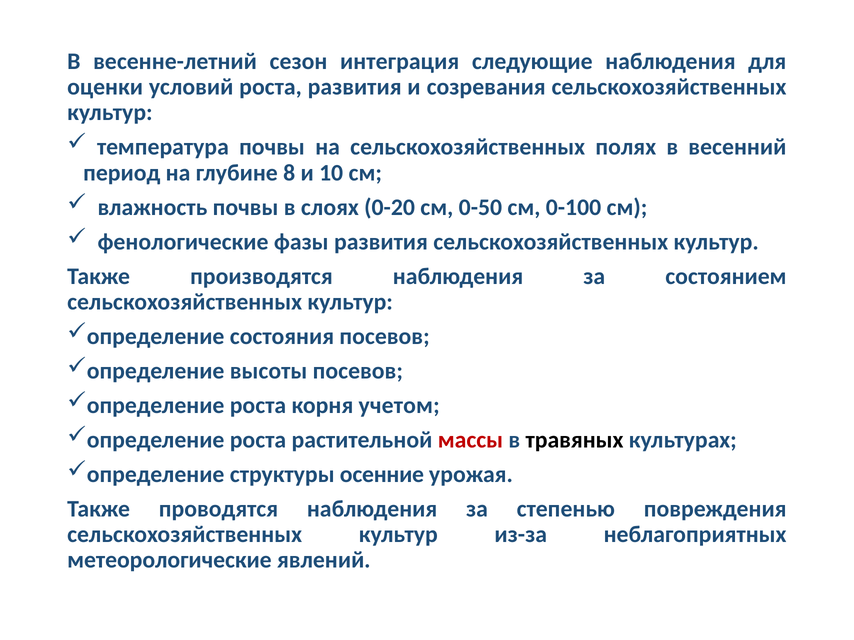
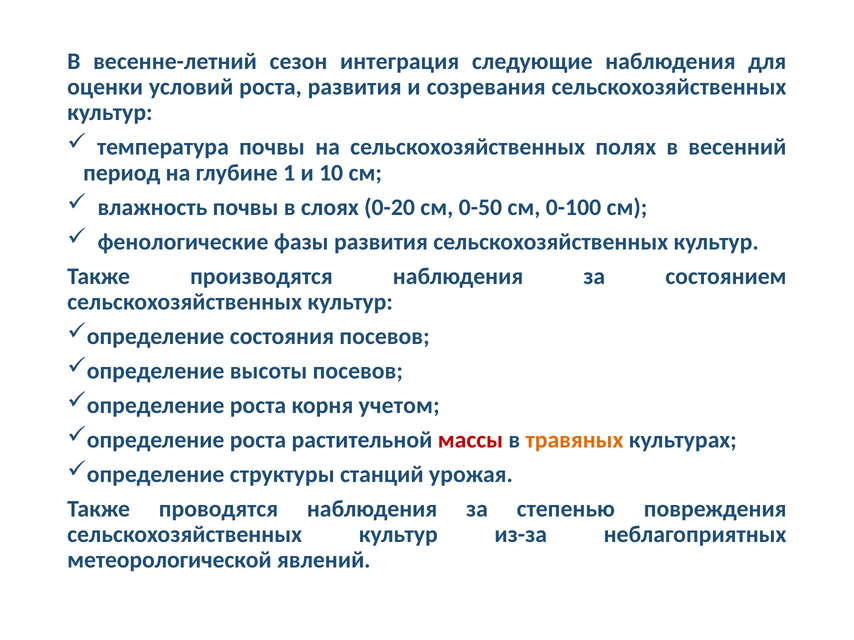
8: 8 -> 1 (289, 173)
травяных colour: black -> orange (575, 440)
осенние: осенние -> станций (382, 475)
метеорологические: метеорологические -> метеорологической (169, 560)
